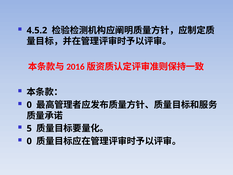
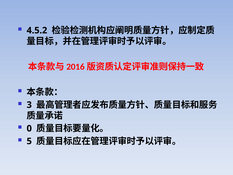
0: 0 -> 3 (29, 105)
5: 5 -> 0 (29, 128)
0: 0 -> 5 (29, 141)
